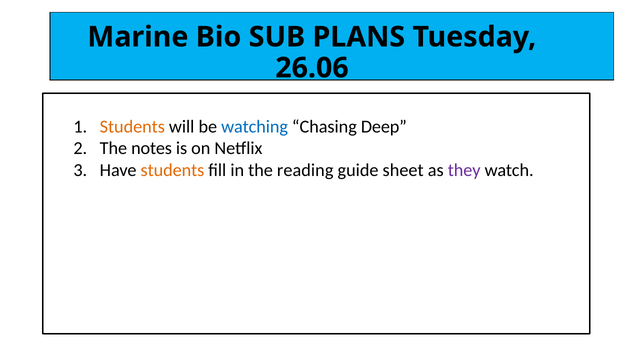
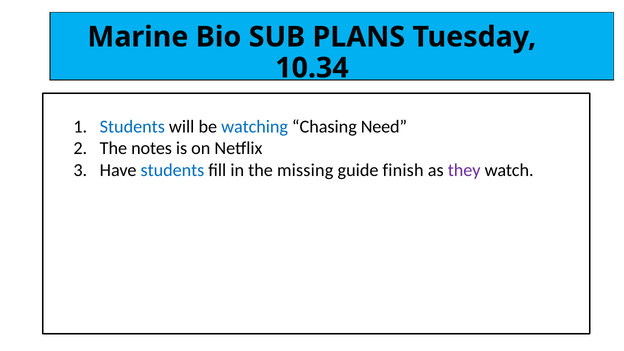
26.06: 26.06 -> 10.34 (312, 68)
Students colour: orange -> blue (132, 127)
Deep: Deep -> Need (384, 127)
students colour: orange -> blue (172, 170)
reading: reading -> missing (305, 170)
sheet: sheet -> finish (403, 170)
